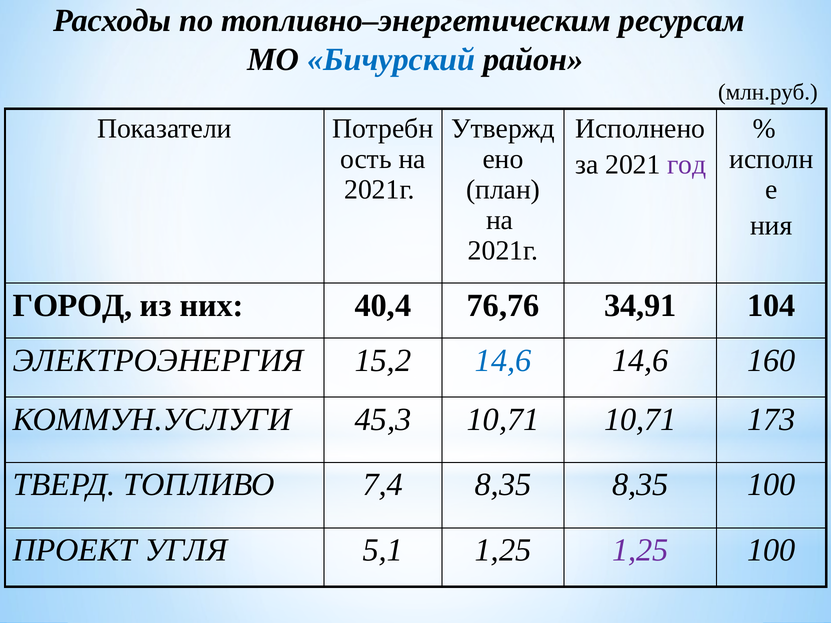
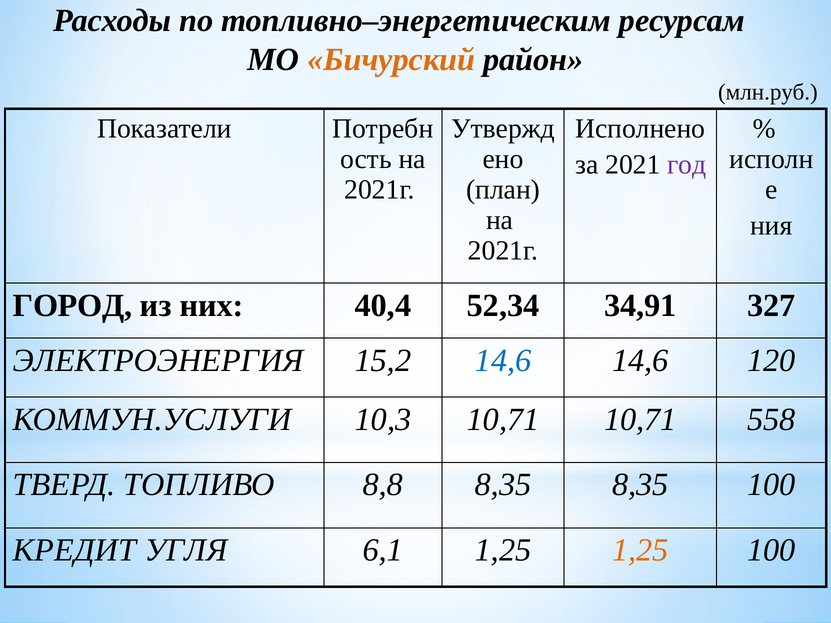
Бичурский colour: blue -> orange (391, 60)
76,76: 76,76 -> 52,34 (503, 306)
104: 104 -> 327 (771, 306)
160: 160 -> 120 (771, 361)
45,3: 45,3 -> 10,3 (383, 420)
173: 173 -> 558 (771, 420)
7,4: 7,4 -> 8,8 (383, 485)
ПРОЕКТ: ПРОЕКТ -> КРЕДИТ (75, 550)
5,1: 5,1 -> 6,1 (383, 550)
1,25 colour: purple -> orange (640, 550)
